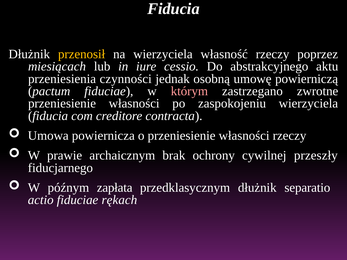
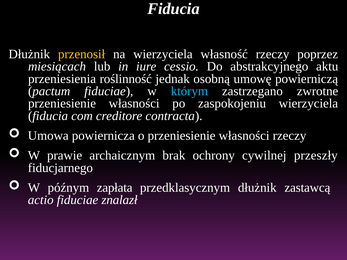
czynności: czynności -> roślinność (126, 79)
którym colour: pink -> light blue (189, 91)
separatio: separatio -> zastawcą (307, 188)
rękach: rękach -> znalazł (120, 200)
